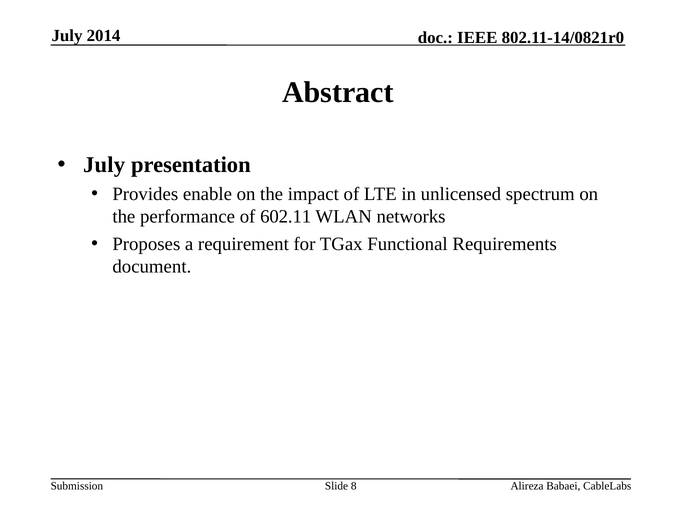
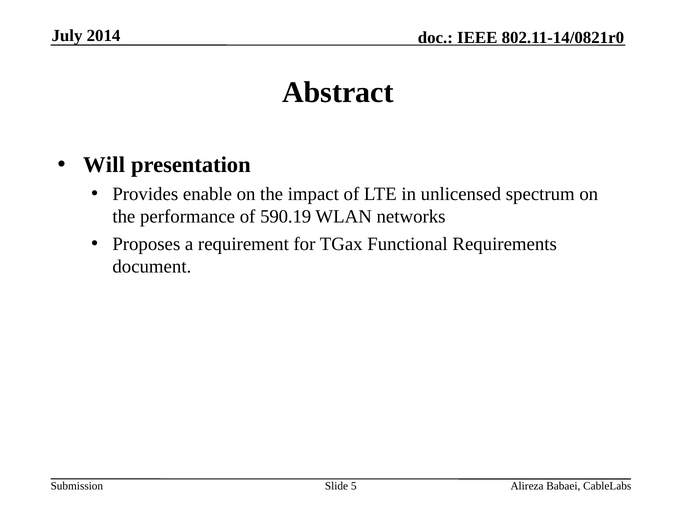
July: July -> Will (104, 165)
602.11: 602.11 -> 590.19 (286, 217)
8: 8 -> 5 (354, 486)
